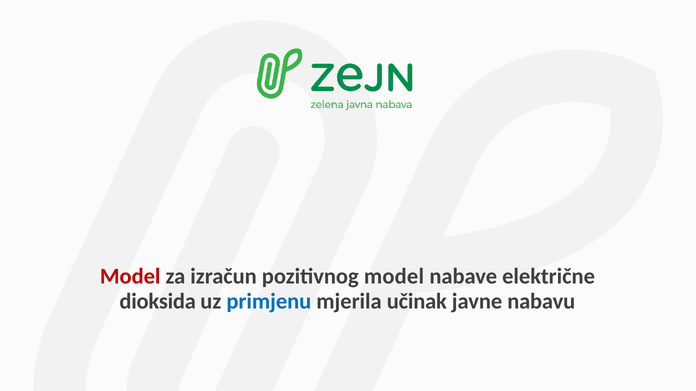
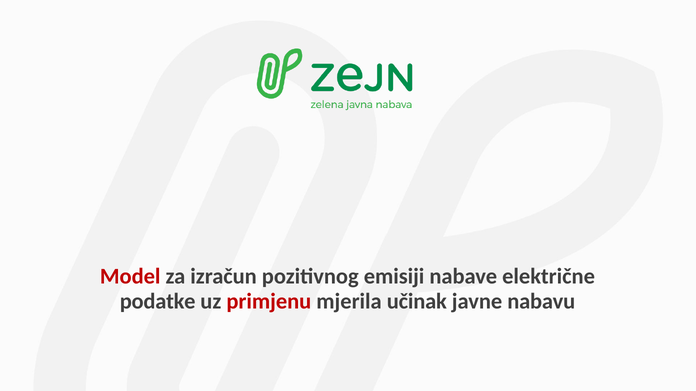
pozitivnog model: model -> emisiji (394, 277)
dioksida: dioksida -> podatke (158, 302)
primjenu colour: blue -> red (269, 302)
